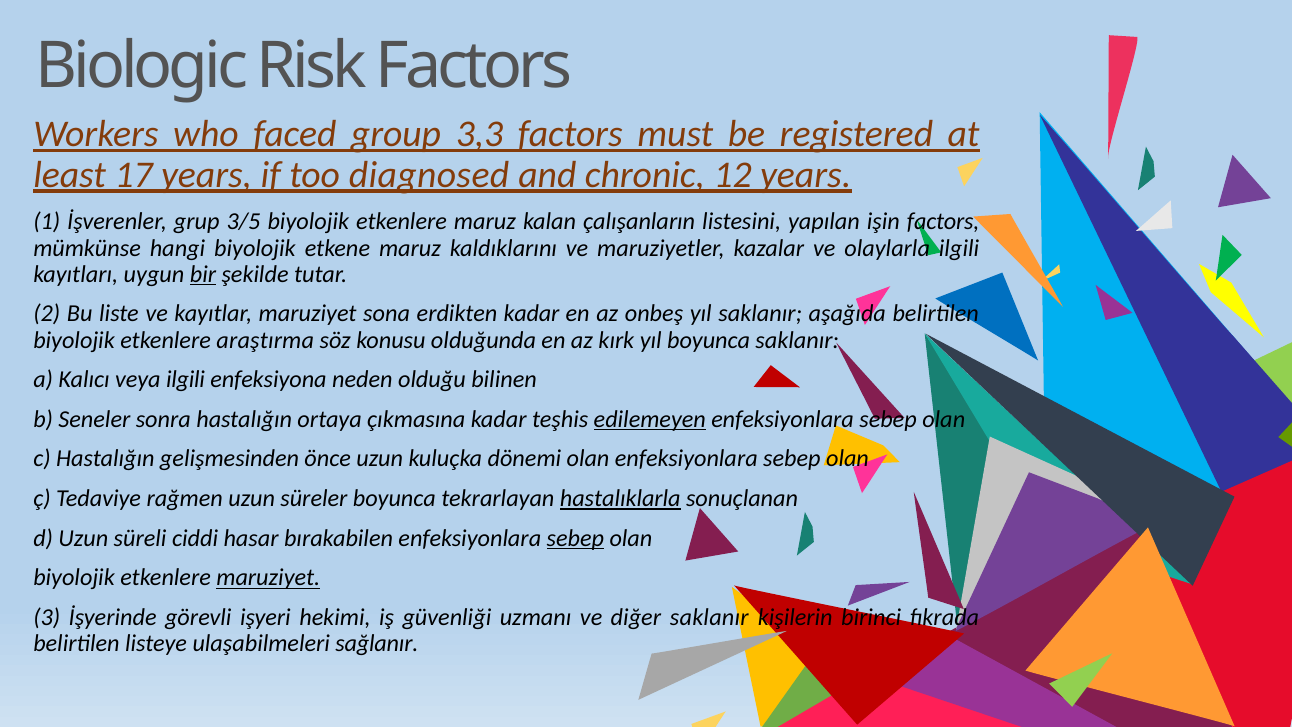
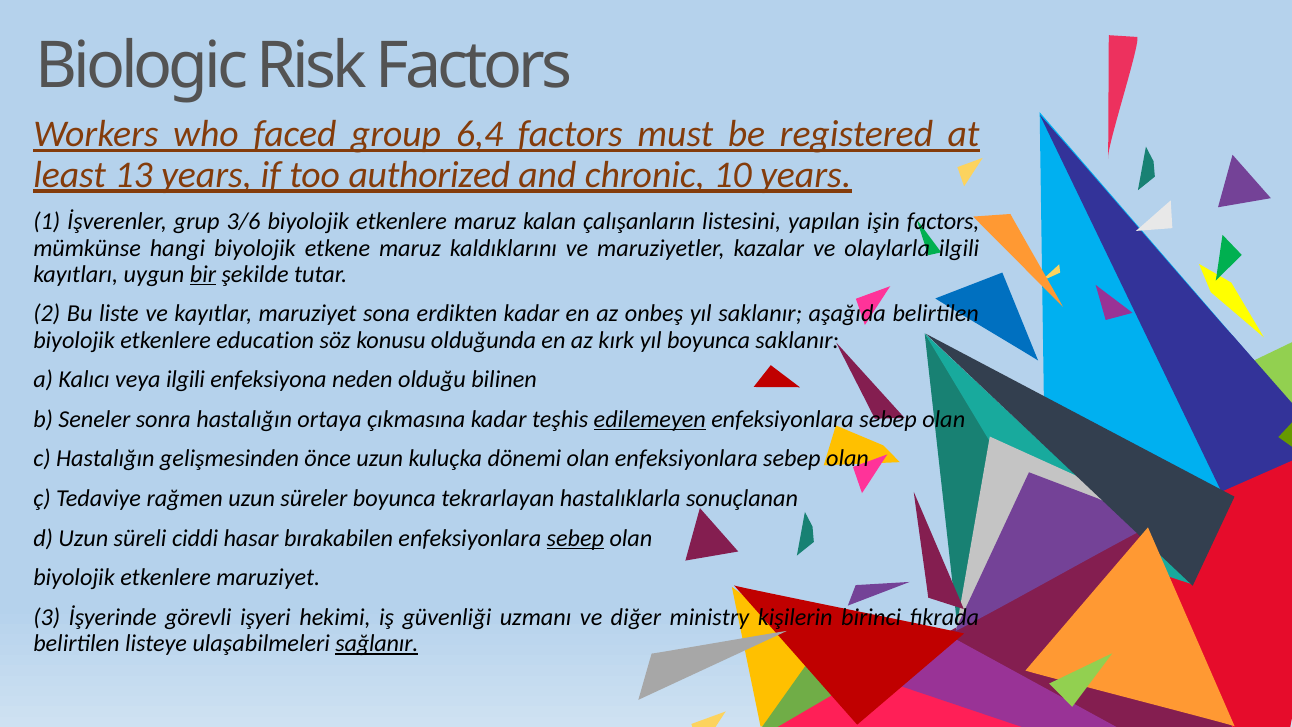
3,3: 3,3 -> 6,4 (480, 134)
17: 17 -> 13 (134, 175)
diagnosed: diagnosed -> authorized (429, 175)
12: 12 -> 10 (733, 175)
3/5: 3/5 -> 3/6 (244, 222)
araştırma: araştırma -> education (265, 340)
hastalıklarla underline: present -> none (620, 498)
maruziyet underline: present -> none (268, 578)
diğer saklanır: saklanır -> ministry (709, 617)
sağlanır underline: none -> present (377, 644)
